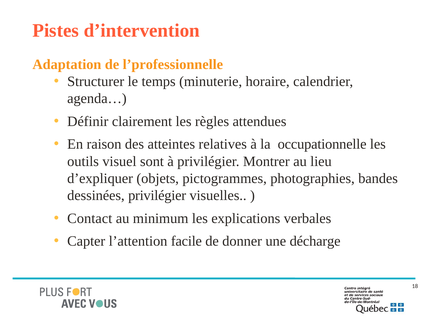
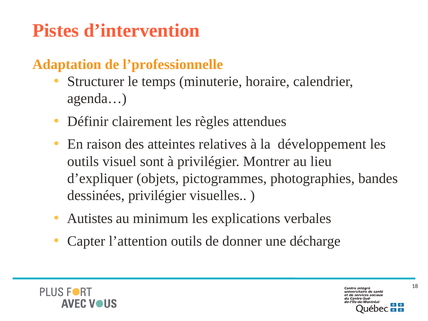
occupationnelle: occupationnelle -> développement (322, 144)
Contact: Contact -> Autistes (90, 218)
l’attention facile: facile -> outils (186, 241)
